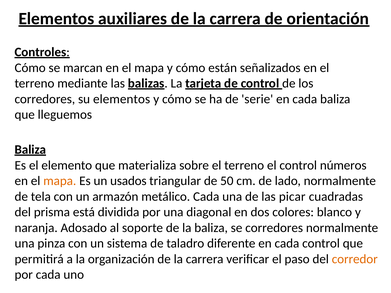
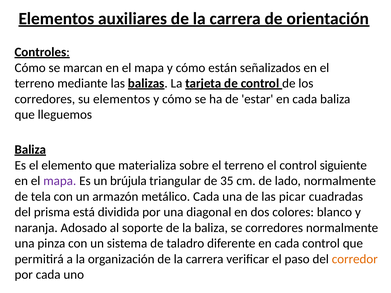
serie: serie -> estar (257, 99)
números: números -> siguiente (343, 165)
mapa colour: orange -> purple (60, 181)
usados: usados -> brújula (128, 181)
50: 50 -> 35 (227, 181)
